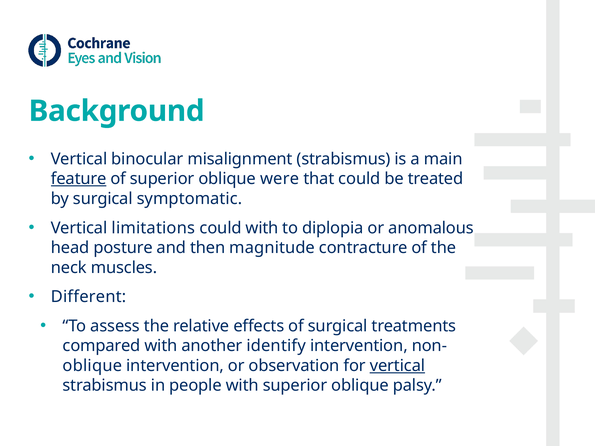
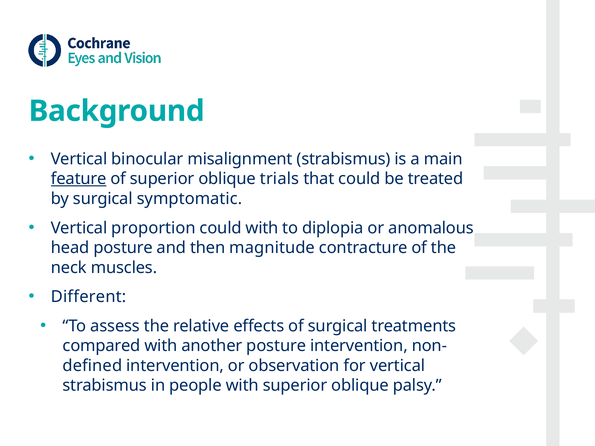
were: were -> trials (280, 179)
limitations: limitations -> proportion (153, 228)
another identify: identify -> posture (276, 346)
oblique: oblique -> defined (92, 366)
vertical underline: present -> none (397, 366)
